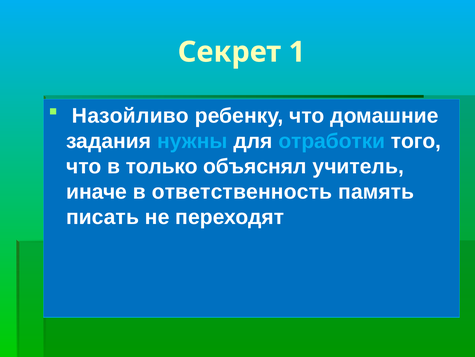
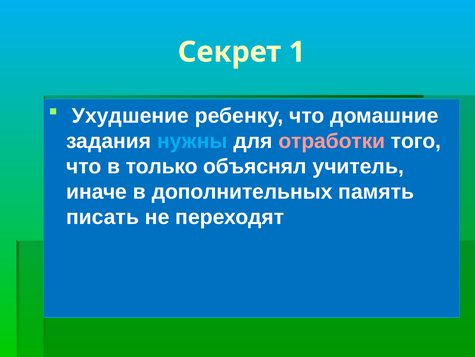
Назойливо: Назойливо -> Ухудшение (130, 115)
отработки colour: light blue -> pink (332, 141)
ответственность: ответственность -> дополнительных (242, 192)
